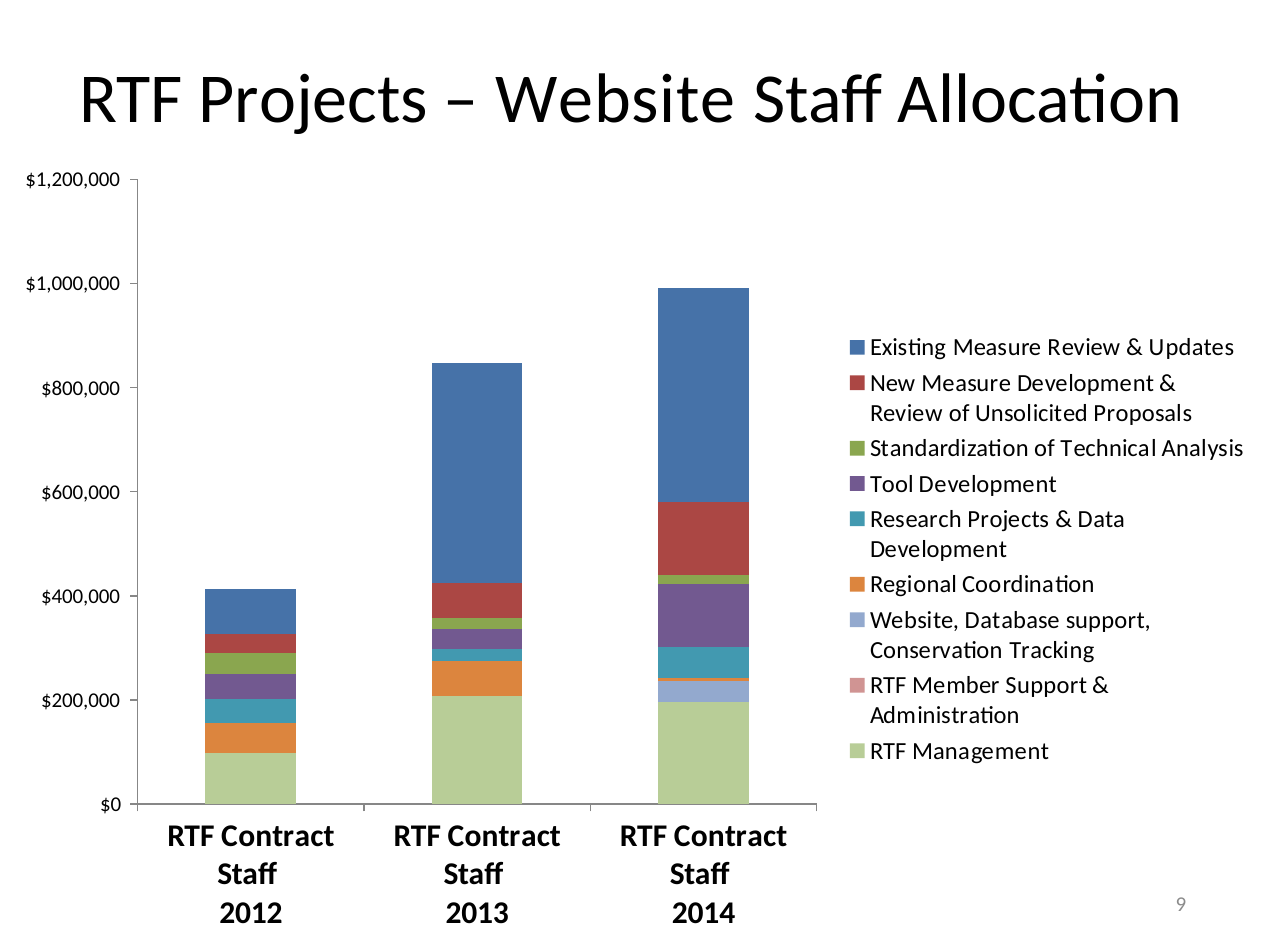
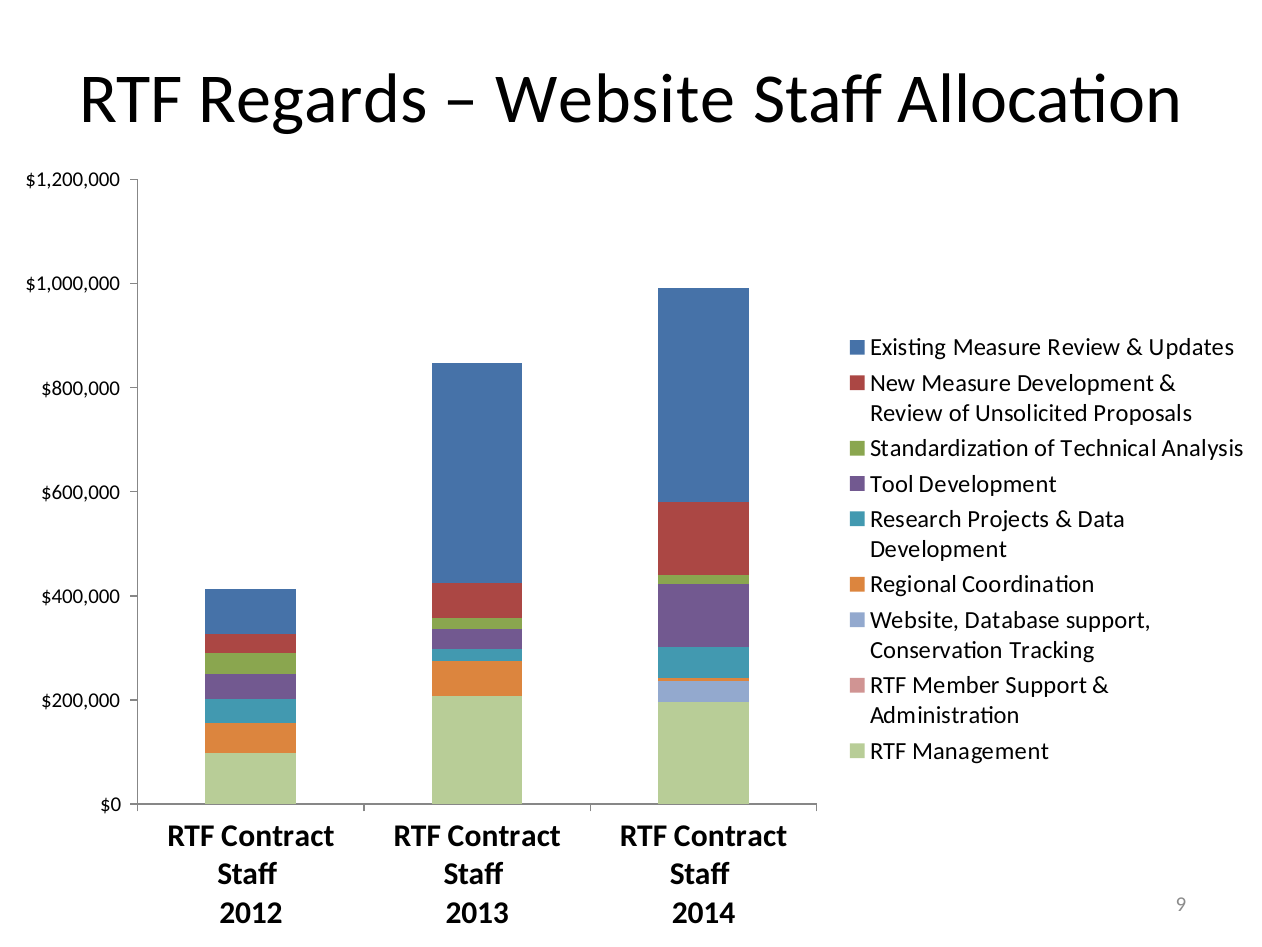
RTF Projects: Projects -> Regards (313, 99)
